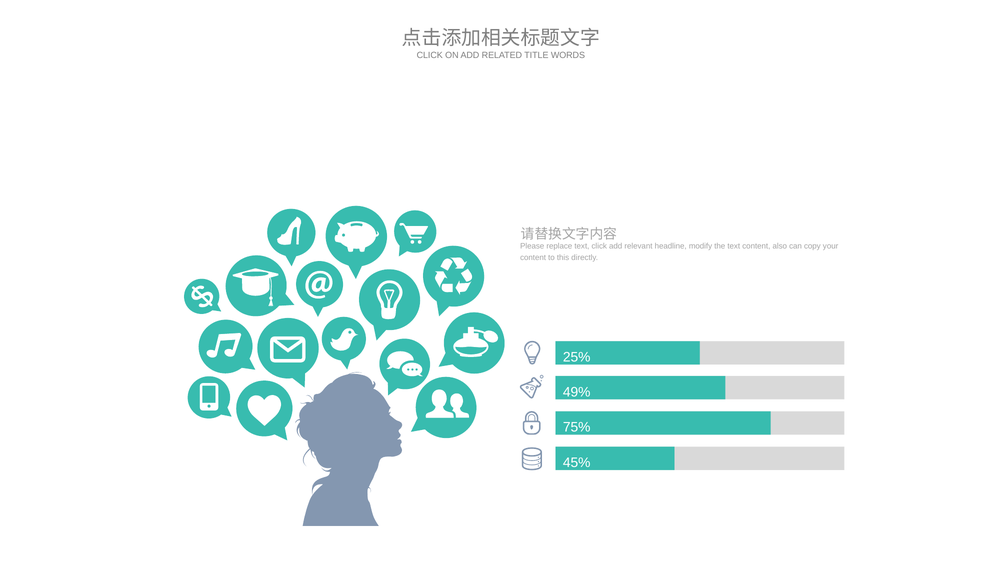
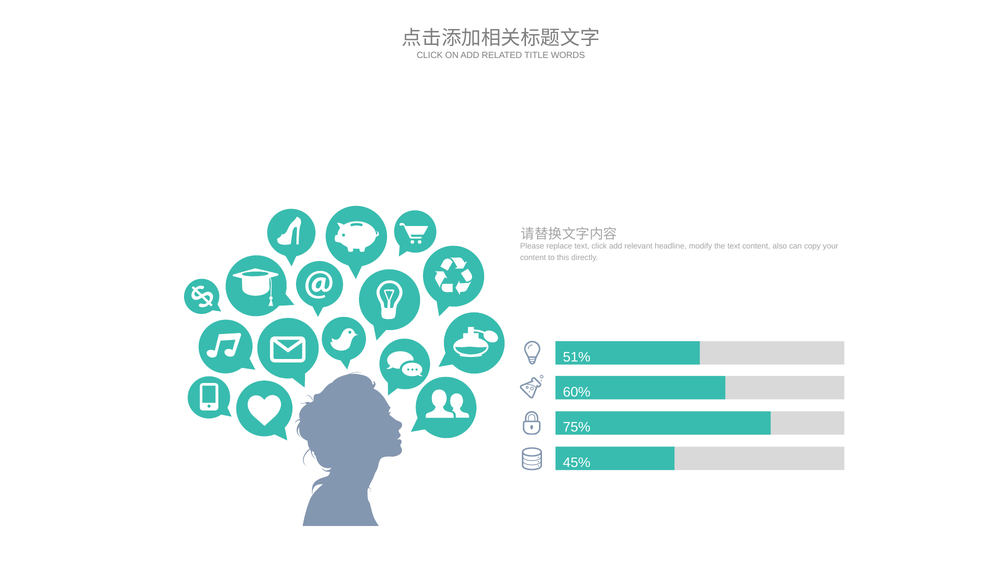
25%: 25% -> 51% (577, 358)
49%: 49% -> 60% (577, 392)
